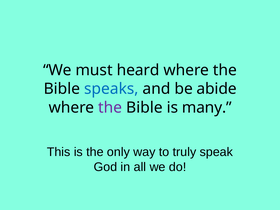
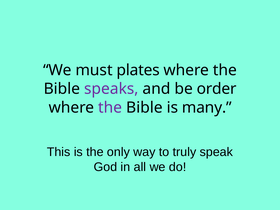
heard: heard -> plates (138, 70)
speaks colour: blue -> purple (111, 89)
abide: abide -> order (217, 89)
